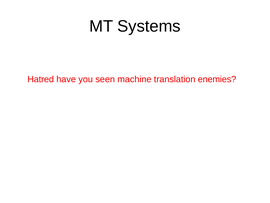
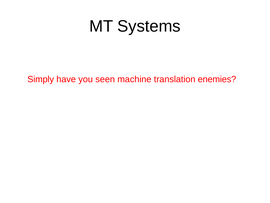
Hatred: Hatred -> Simply (41, 79)
